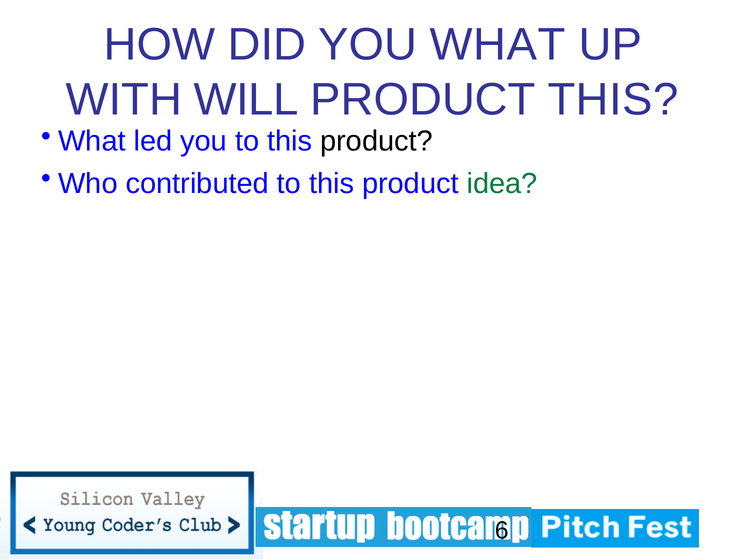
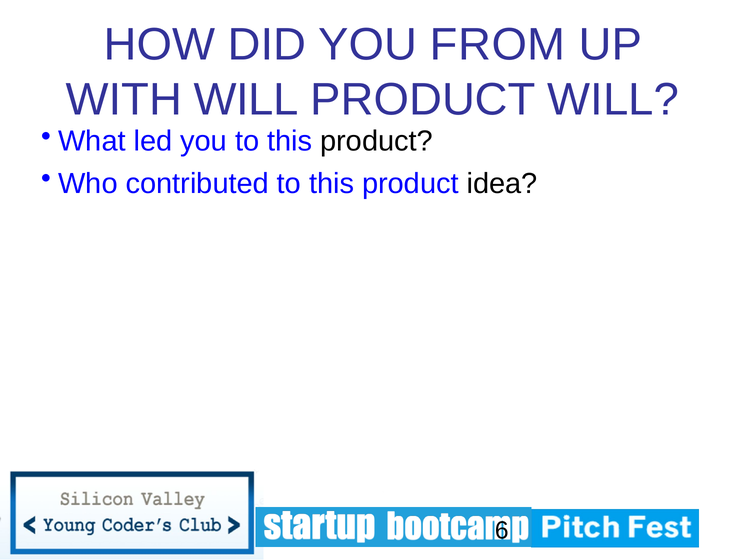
YOU WHAT: WHAT -> FROM (498, 45)
PRODUCT THIS: THIS -> WILL (613, 100)
idea colour: green -> black (502, 183)
